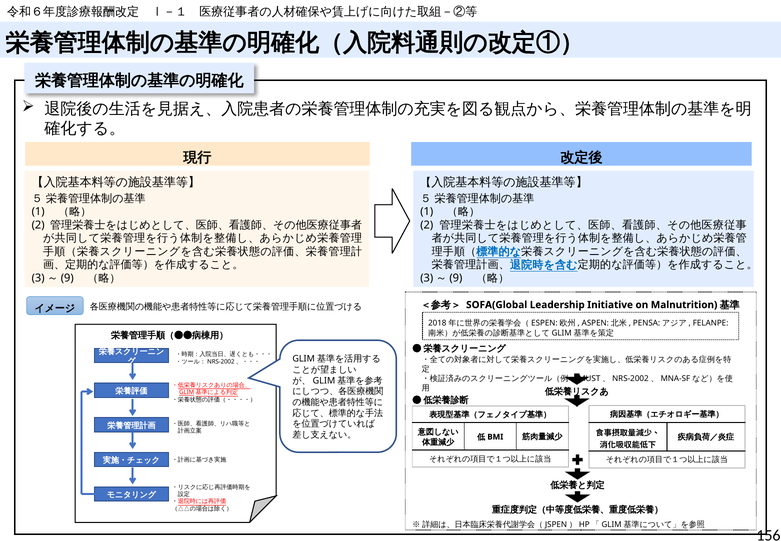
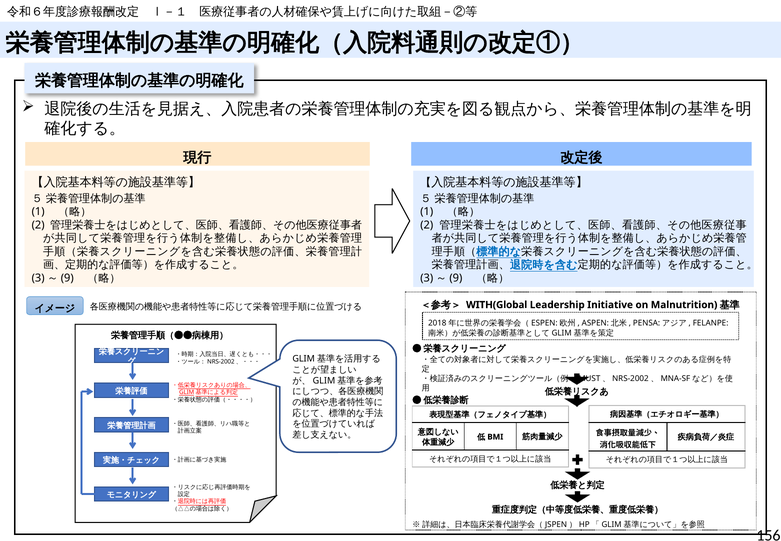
SOFA(Global: SOFA(Global -> WITH(Global (497, 305)
